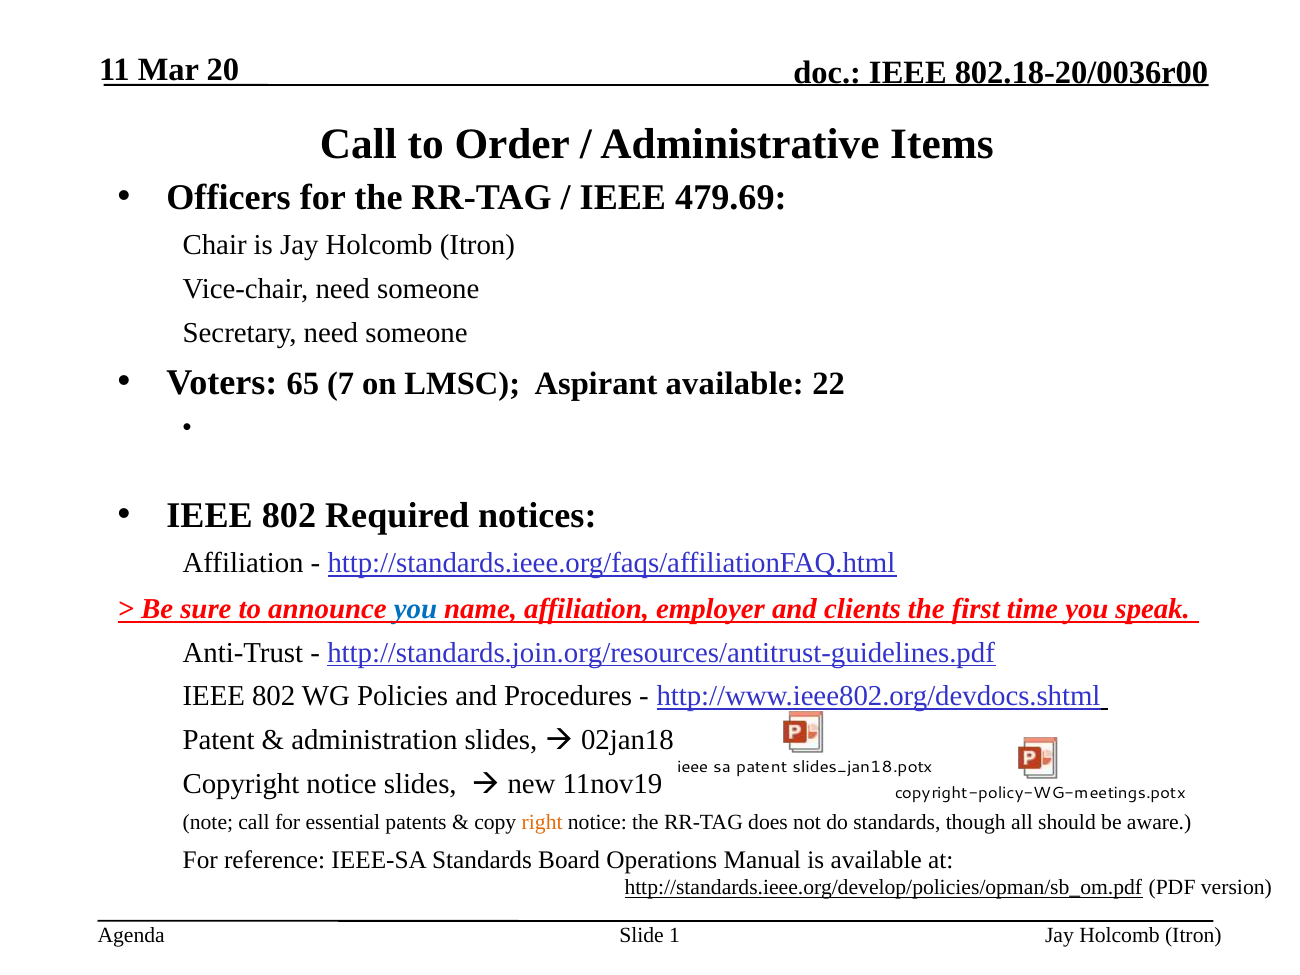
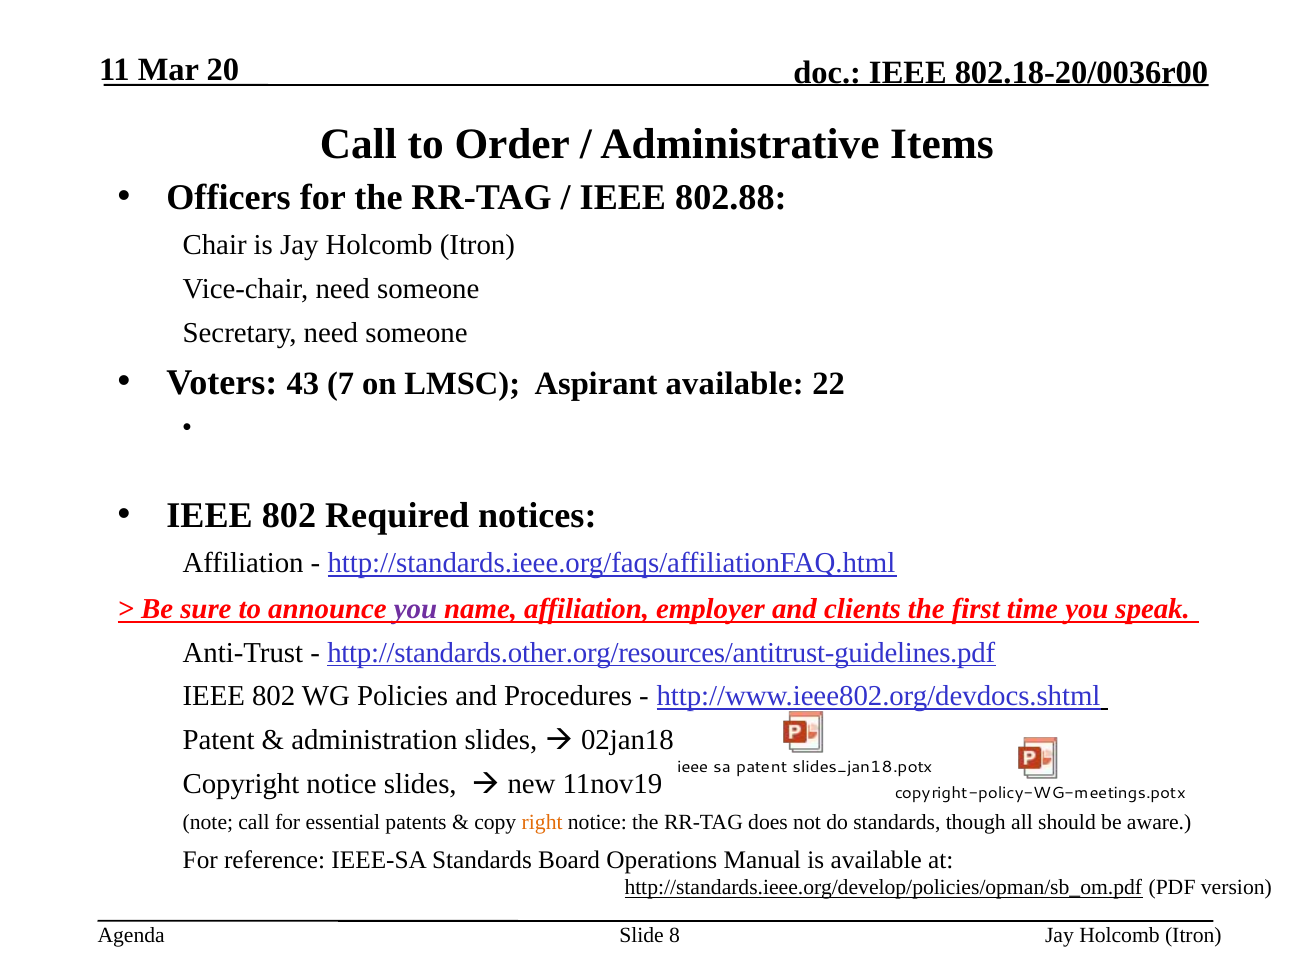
479.69: 479.69 -> 802.88 (731, 198)
65: 65 -> 43 (303, 384)
you colour: blue -> purple (415, 609)
http://standards.join.org/resources/antitrust-guidelines.pdf: http://standards.join.org/resources/antitrust-guidelines.pdf -> http://standards.other.org/resources/antitrust-guidelines.pdf (661, 653)
1: 1 -> 8 (675, 935)
